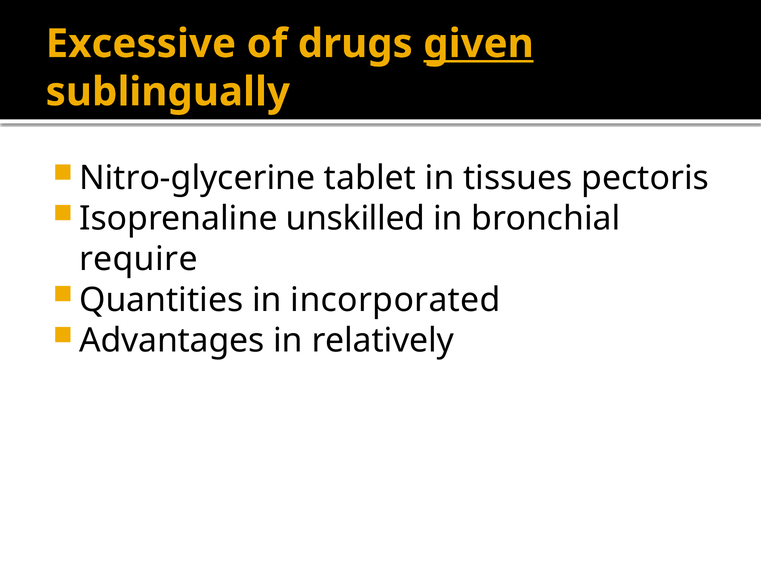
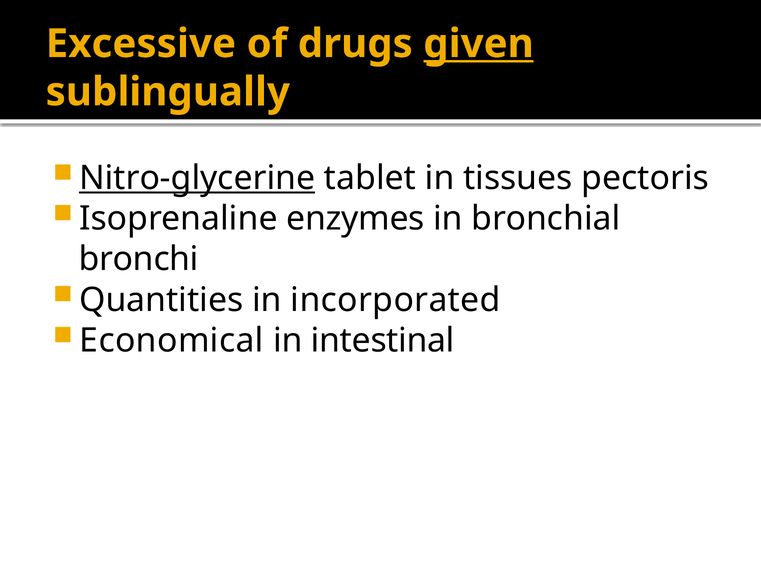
Nitro-glycerine underline: none -> present (197, 178)
unskilled: unskilled -> enzymes (356, 219)
require: require -> bronchi (139, 259)
Advantages: Advantages -> Economical (172, 340)
relatively: relatively -> intestinal (383, 340)
